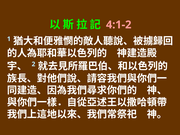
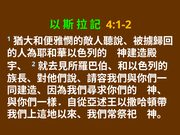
4:1-2 colour: pink -> yellow (119, 25)
